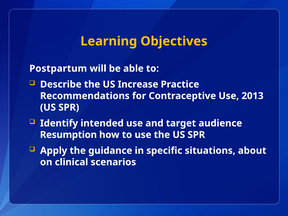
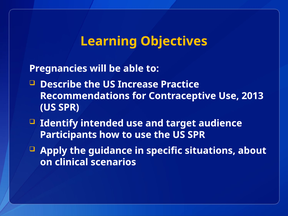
Postpartum: Postpartum -> Pregnancies (58, 69)
Resumption: Resumption -> Participants (68, 135)
